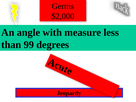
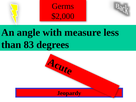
99: 99 -> 83 (29, 45)
